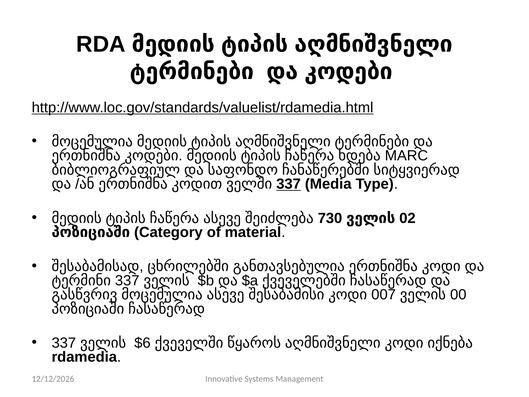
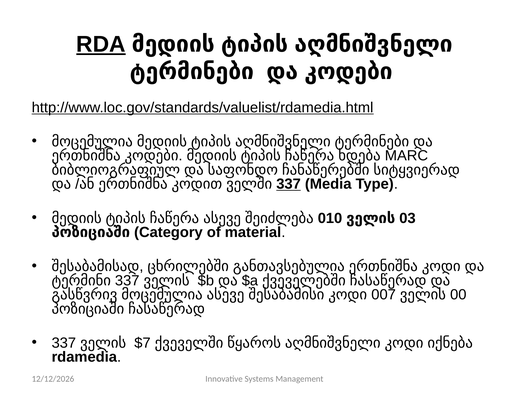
RDA underline: none -> present (101, 44)
730: 730 -> 010 (330, 218)
02: 02 -> 03 (407, 218)
$6: $6 -> $7 (142, 343)
